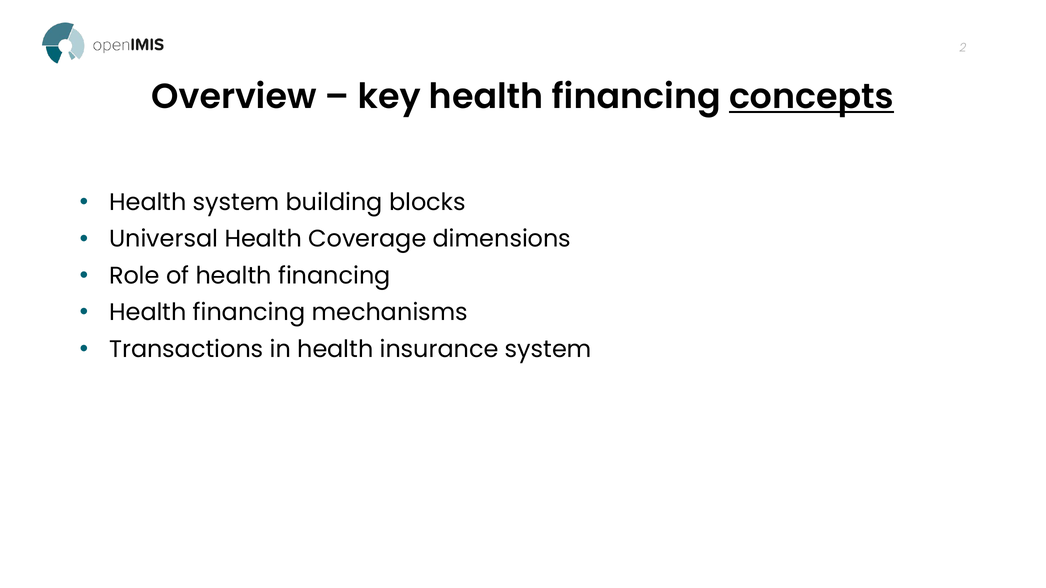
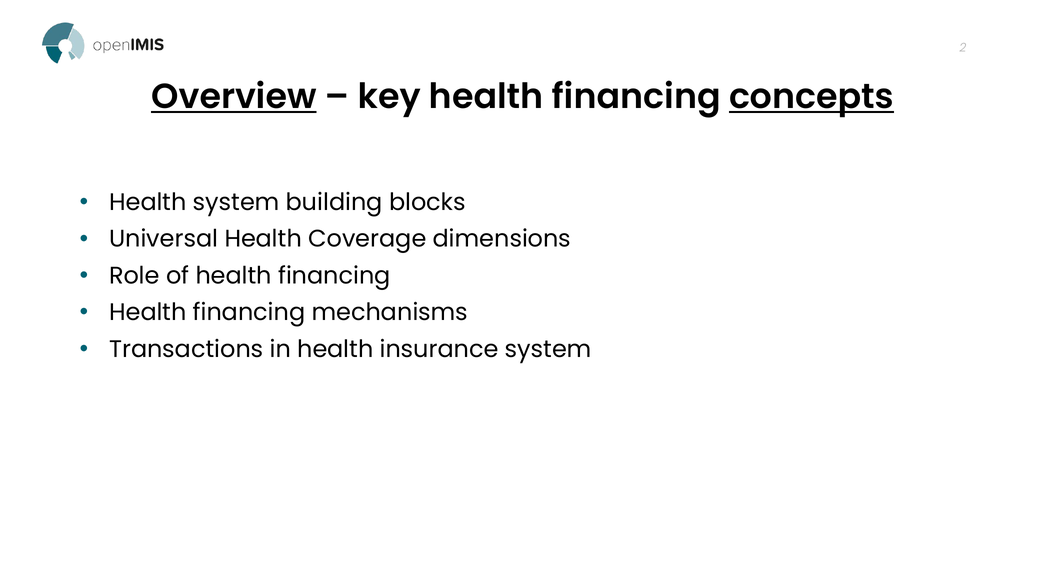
Overview underline: none -> present (234, 97)
